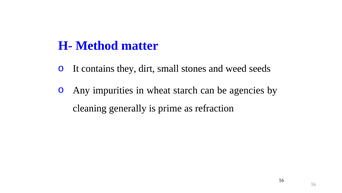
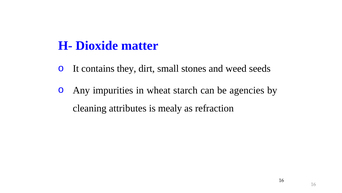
Method: Method -> Dioxide (97, 45)
generally: generally -> attributes (128, 108)
prime: prime -> mealy (170, 108)
